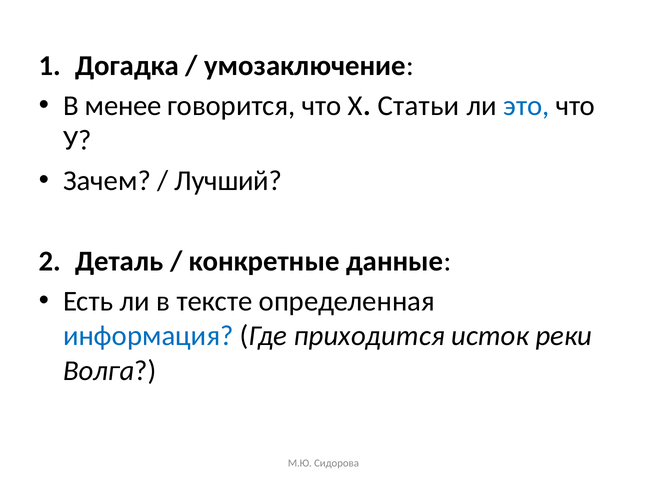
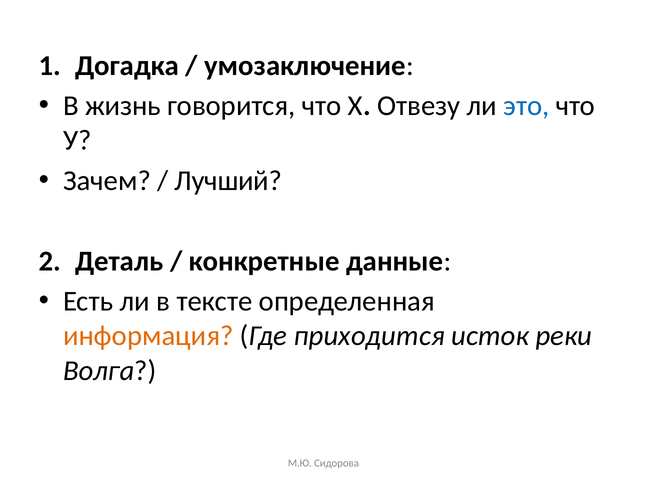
менее: менее -> жизнь (123, 106)
Статьи: Статьи -> Отвезу (419, 106)
информация colour: blue -> orange (148, 336)
